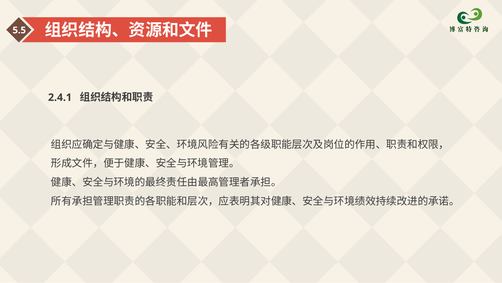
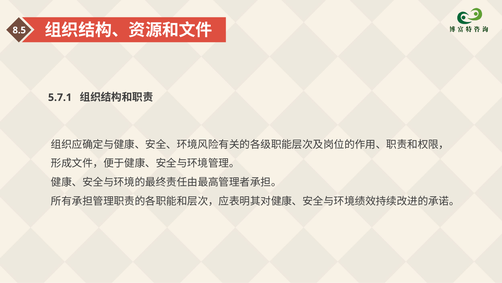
5.5: 5.5 -> 8.5 (19, 30)
2.4.1: 2.4.1 -> 5.7.1 (60, 97)
